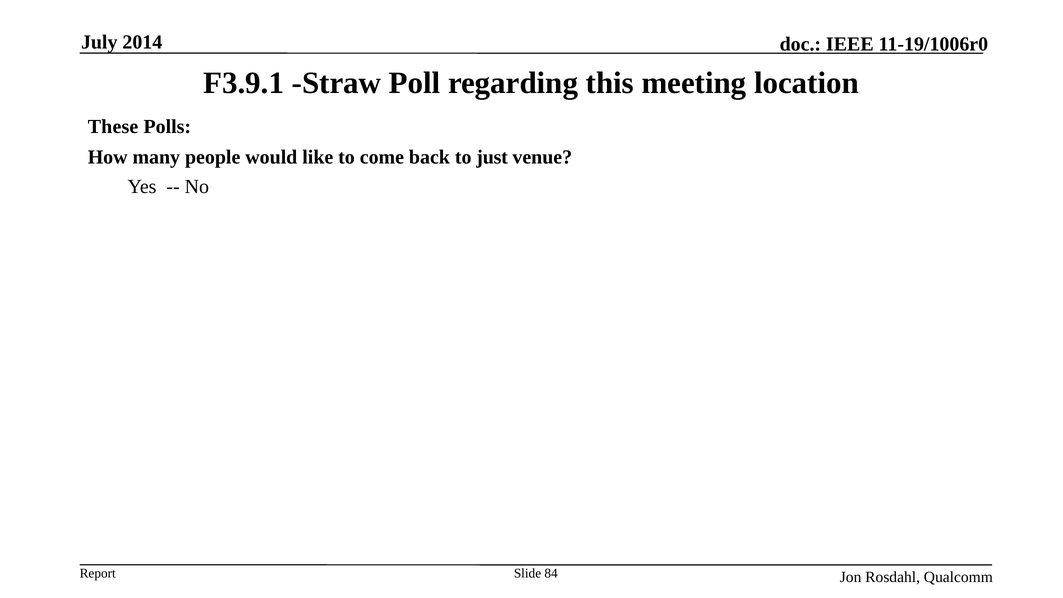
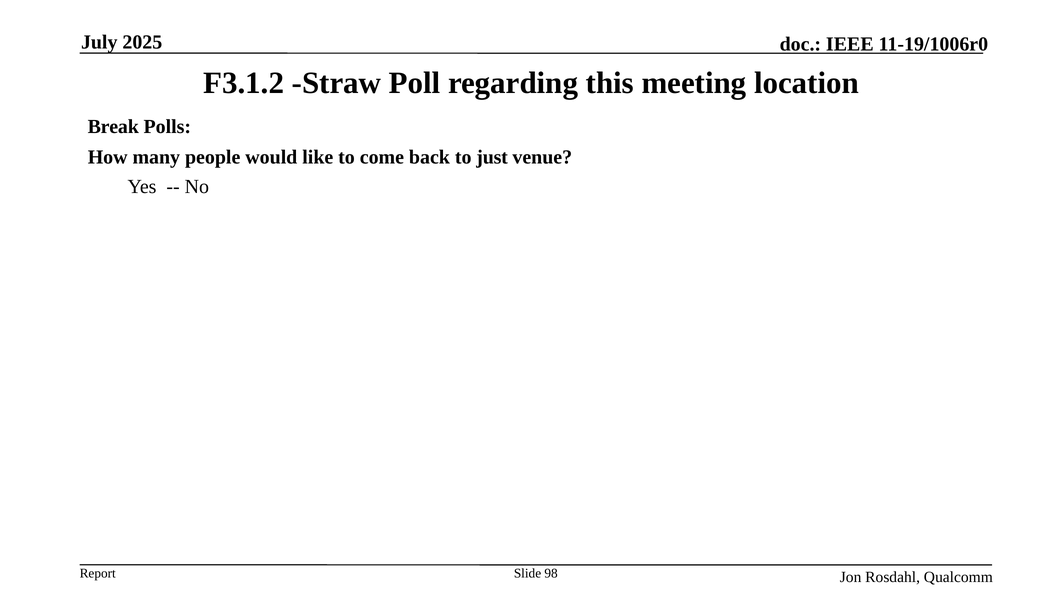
2014: 2014 -> 2025 (142, 42)
F3.9.1: F3.9.1 -> F3.1.2 (244, 83)
These: These -> Break (113, 127)
84: 84 -> 98 (551, 573)
